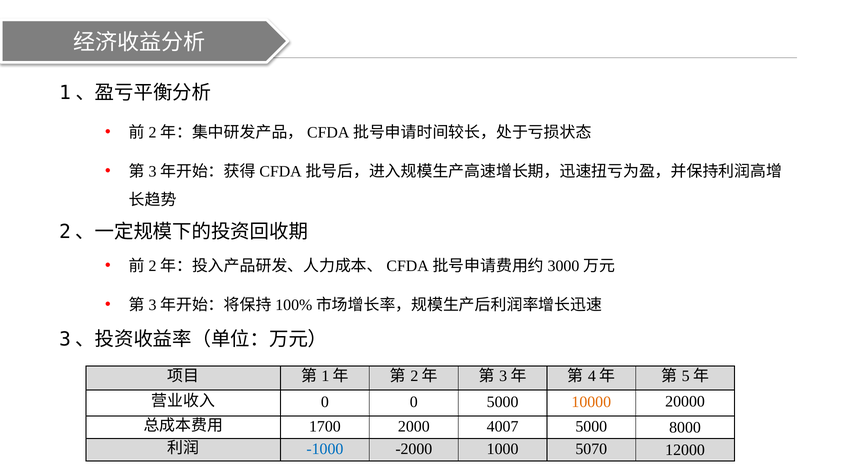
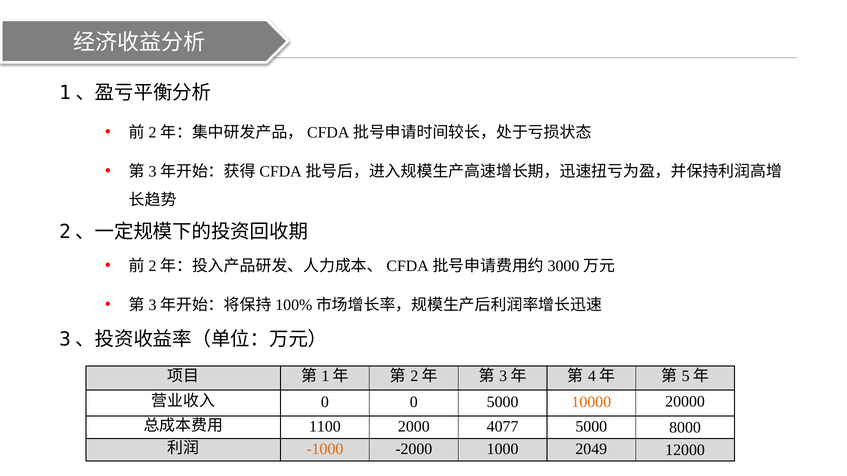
1700: 1700 -> 1100 (325, 427)
4007: 4007 -> 4077 (503, 427)
-1000 colour: blue -> orange (325, 449)
5070: 5070 -> 2049 (591, 449)
